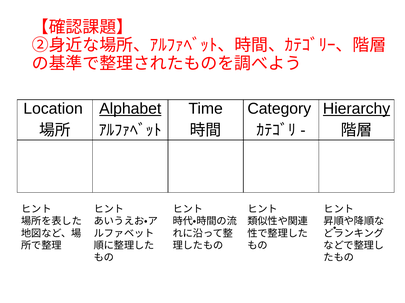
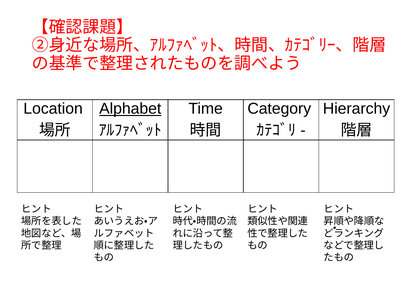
Hierarchy underline: present -> none (357, 109)
